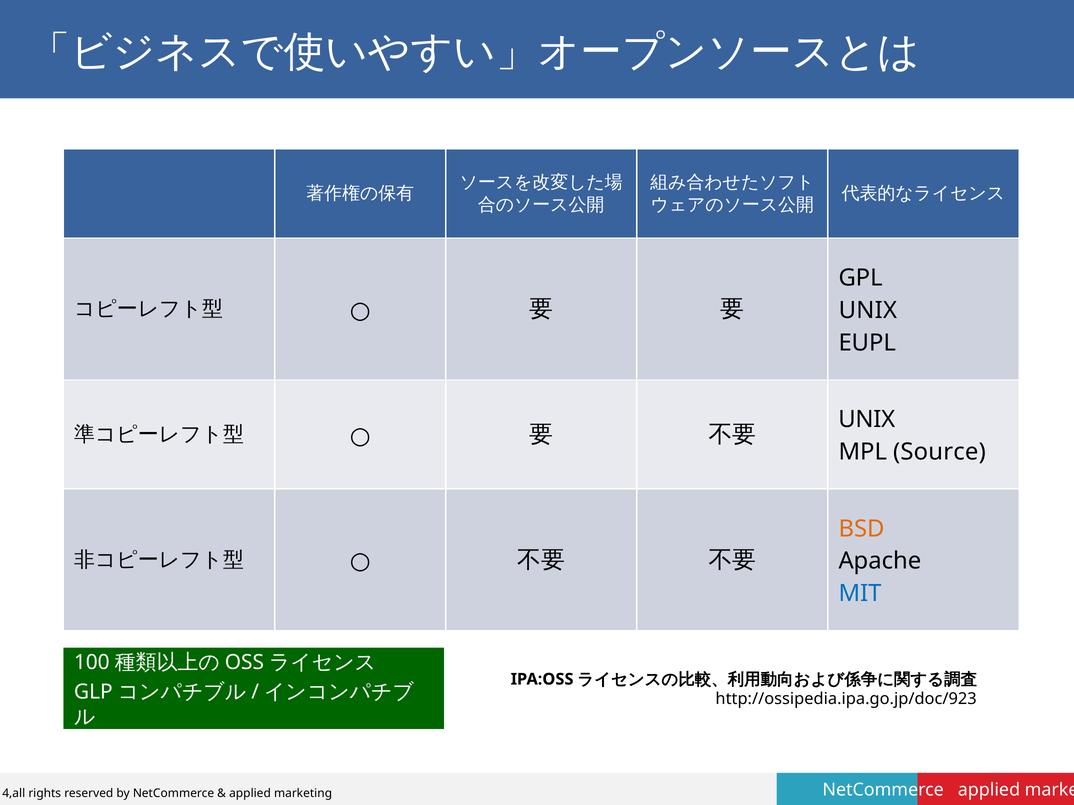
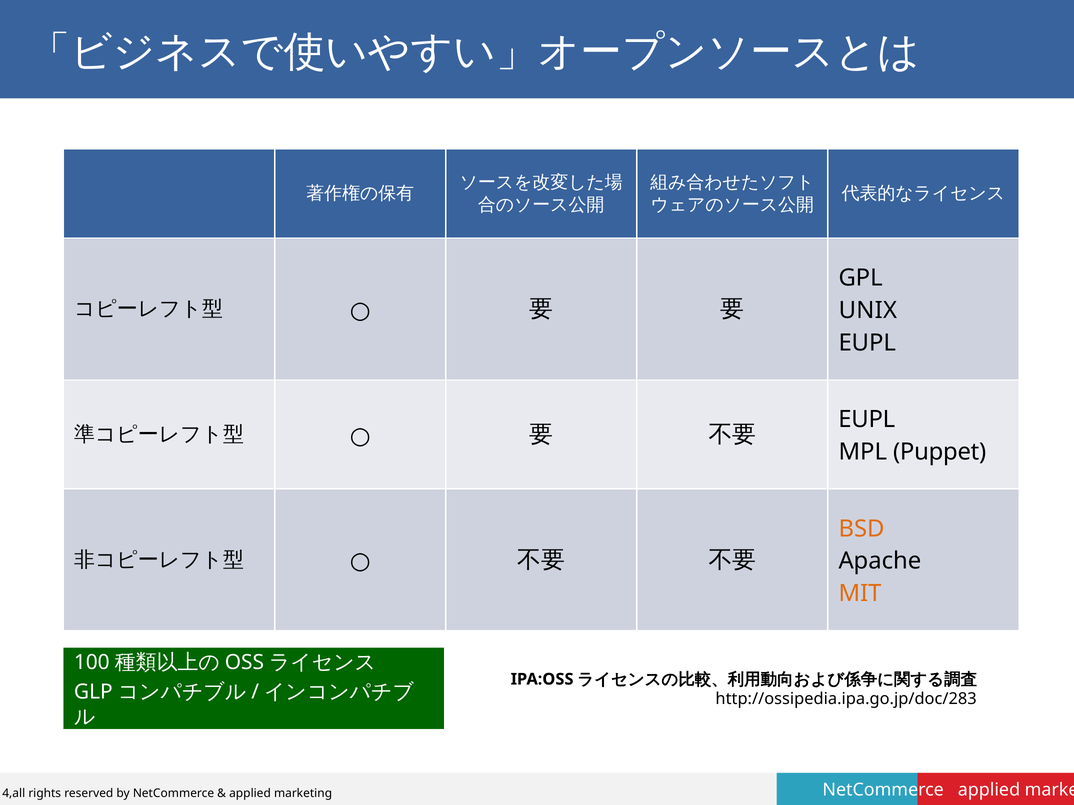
UNIX: UNIX -> EUPL (867, 420)
Source: Source -> Puppet (940, 452)
MIT colour: blue -> orange (860, 594)
http://ossipedia.ipa.go.jp/doc/923: http://ossipedia.ipa.go.jp/doc/923 -> http://ossipedia.ipa.go.jp/doc/283 (846, 699)
